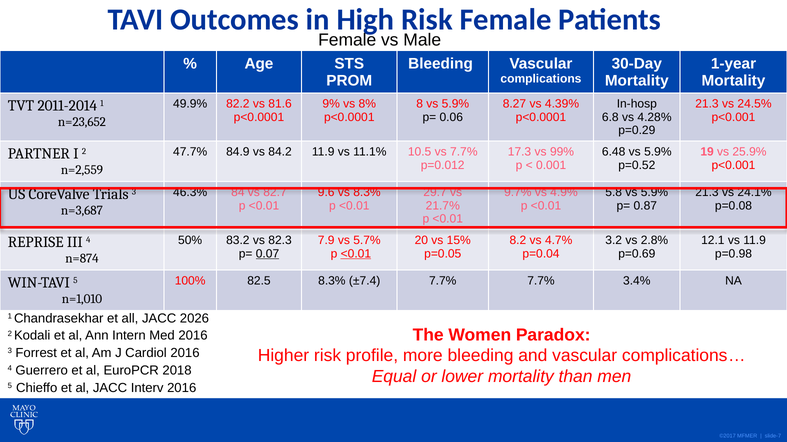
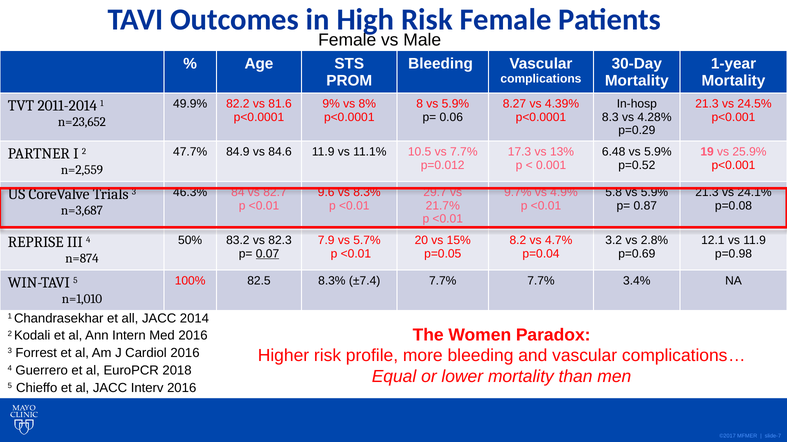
6.8: 6.8 -> 8.3 (610, 117)
84.2: 84.2 -> 84.6 (280, 152)
99%: 99% -> 13% (562, 152)
<0.01 underline: present -> none (356, 254)
2026: 2026 -> 2014 (194, 319)
